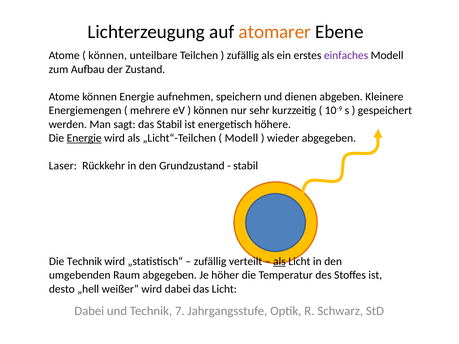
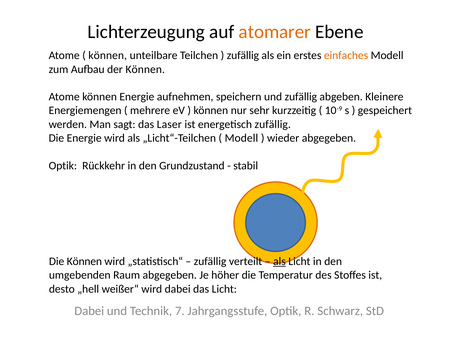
einfaches colour: purple -> orange (346, 56)
der Zustand: Zustand -> Können (145, 69)
und dienen: dienen -> zufällig (301, 97)
das Stabil: Stabil -> Laser (169, 124)
energetisch höhere: höhere -> zufällig (273, 124)
Energie underline: present -> none (84, 138)
Laser: Laser -> Optik (63, 166)
Die Technik: Technik -> Können (84, 262)
